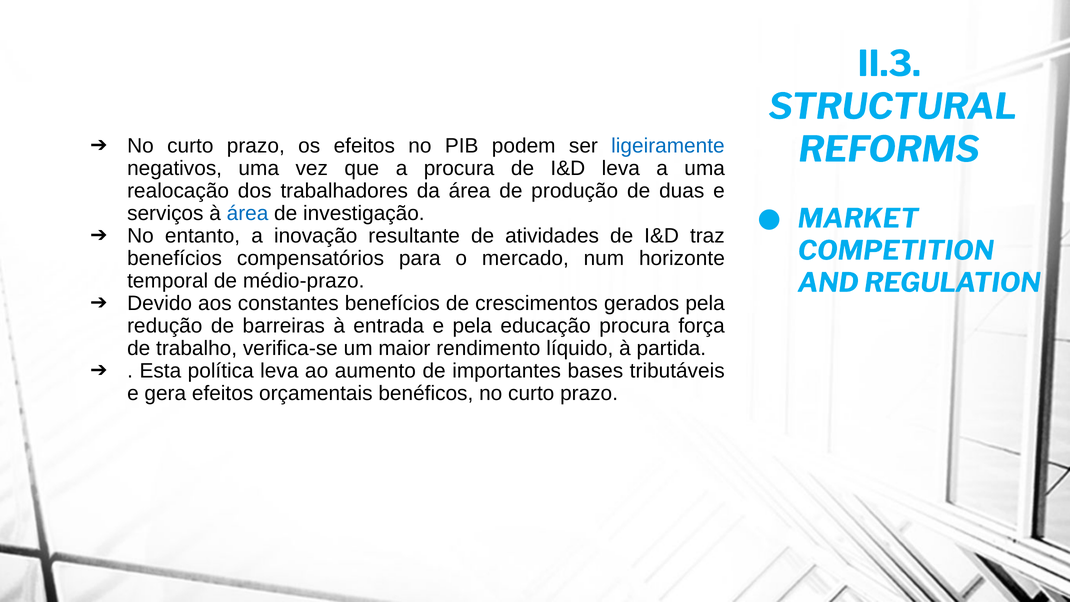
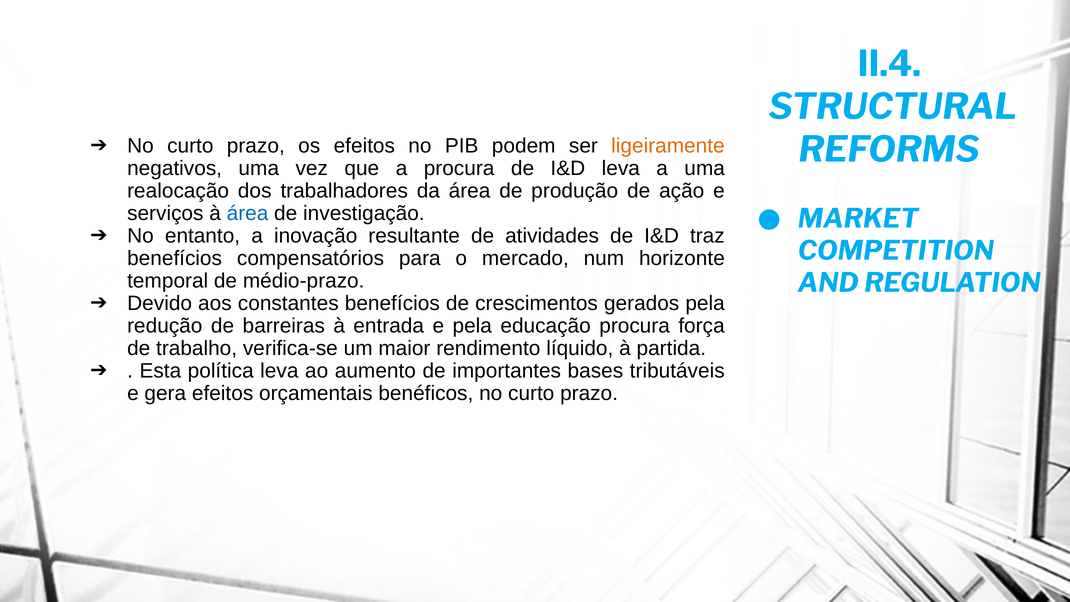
II.3: II.3 -> II.4 (889, 64)
ligeiramente colour: blue -> orange (668, 146)
duas: duas -> ação (682, 191)
